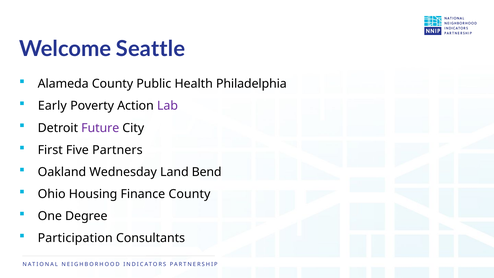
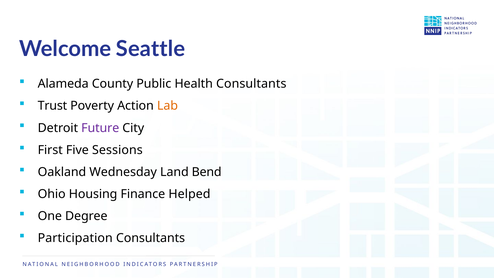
Health Philadelphia: Philadelphia -> Consultants (251, 84)
Early: Early -> Trust (52, 106)
Lab colour: purple -> orange (167, 106)
Partners: Partners -> Sessions (117, 150)
Finance County: County -> Helped (189, 194)
